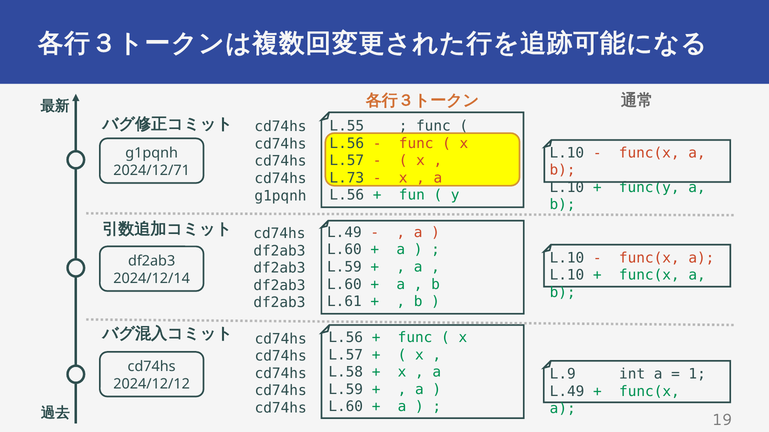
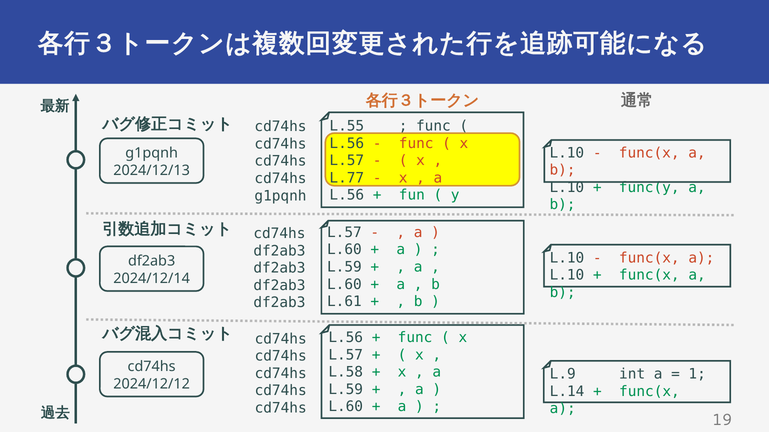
2024/12/71: 2024/12/71 -> 2024/12/13 (152, 171)
L.73: L.73 -> L.77 (347, 178)
L.49: L.49 -> L.57 (344, 233)
L.49: L.49 -> L.14 (567, 392)
